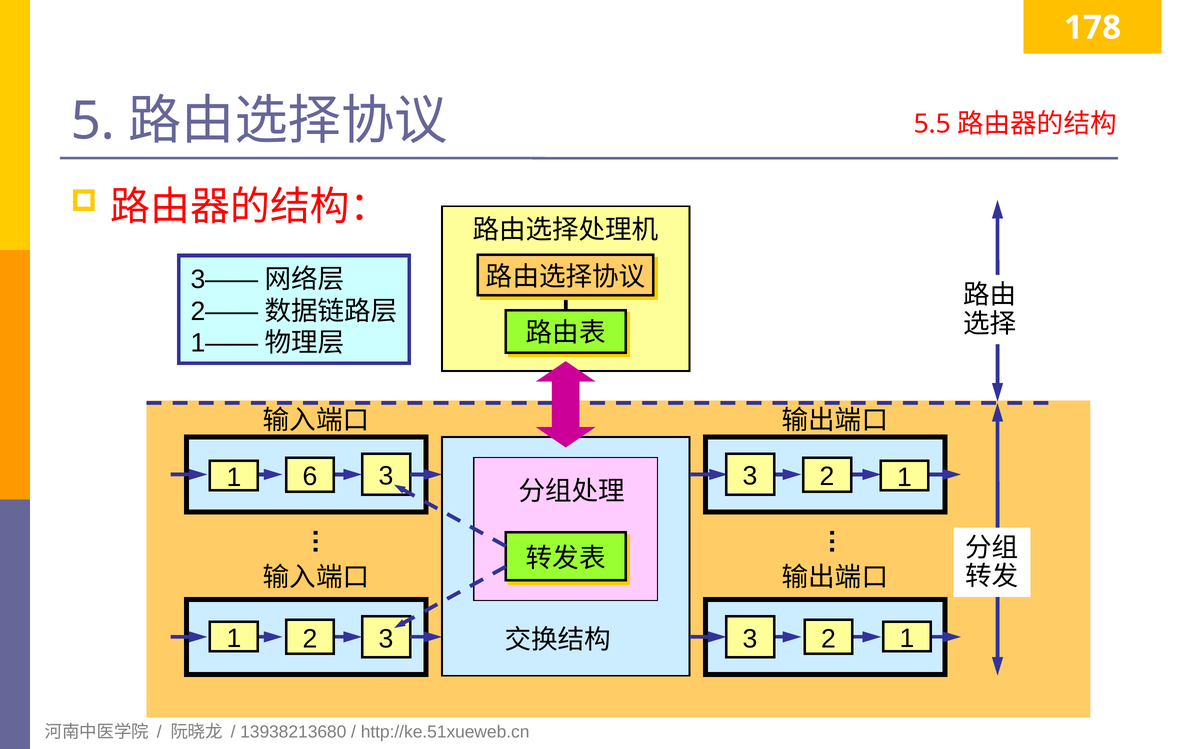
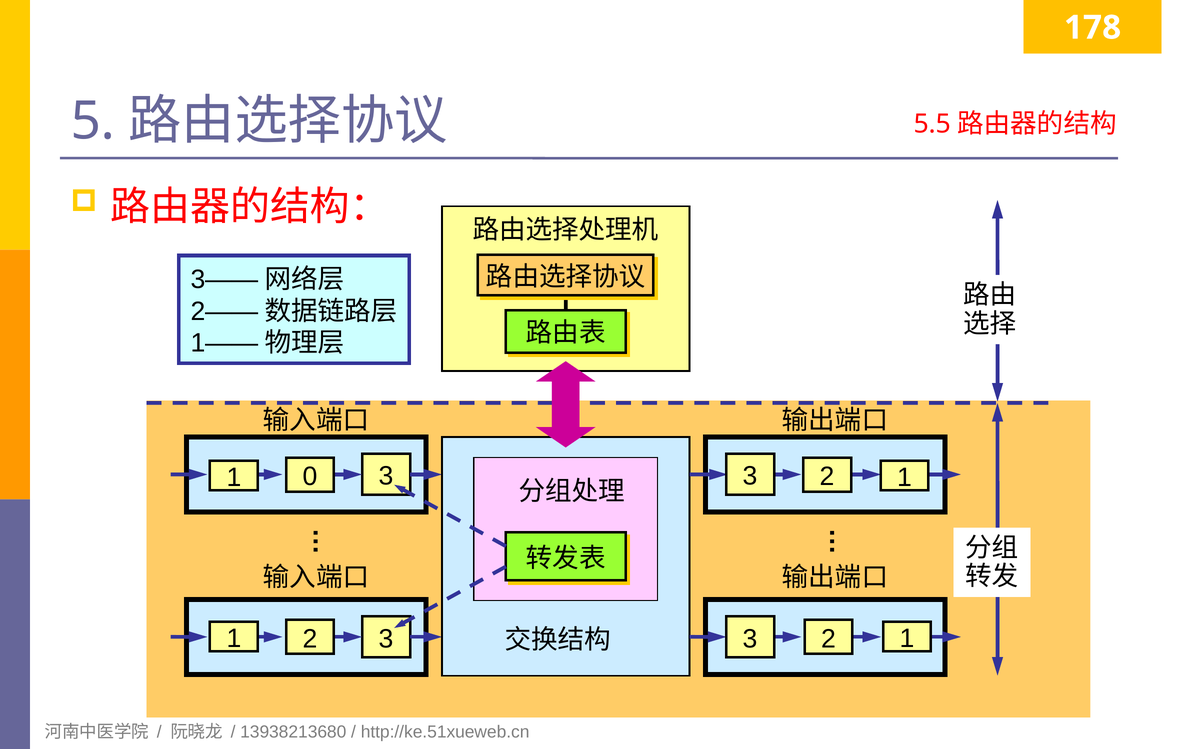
6: 6 -> 0 (310, 476)
